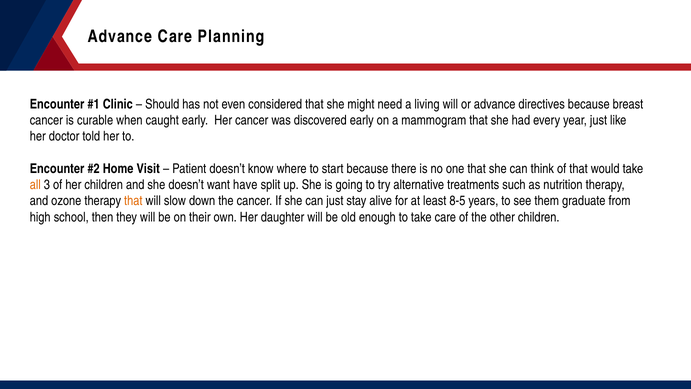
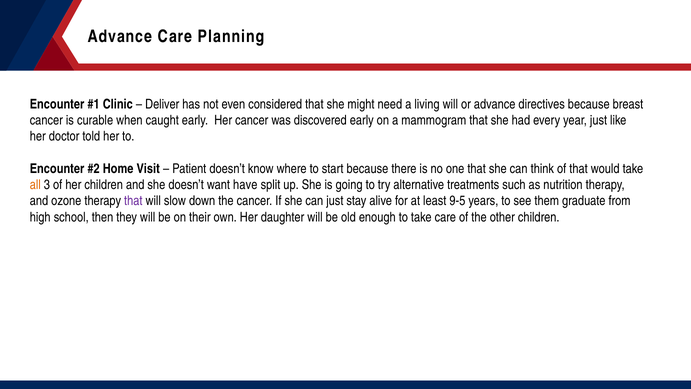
Should: Should -> Deliver (162, 104)
that colour: orange -> purple (133, 201)
8-5: 8-5 -> 9-5 (457, 201)
